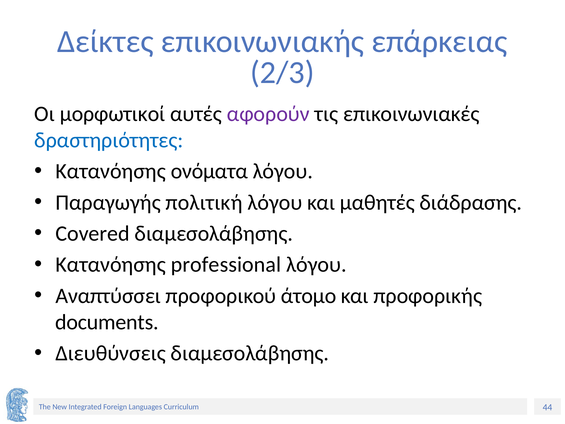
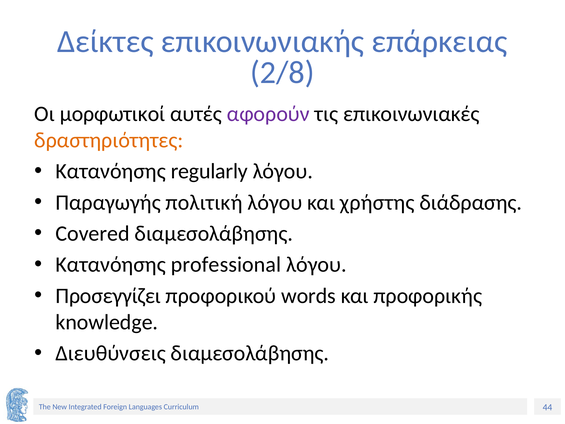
2/3: 2/3 -> 2/8 (282, 73)
δραστηριότητες colour: blue -> orange (109, 140)
ονόματα: ονόματα -> regularly (209, 171)
μαθητές: μαθητές -> χρήστης (377, 202)
Αναπτύσσει: Αναπτύσσει -> Προσεγγίζει (108, 296)
άτομο: άτομο -> words (309, 296)
documents: documents -> knowledge (107, 322)
